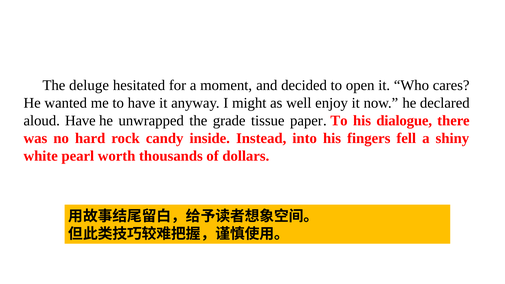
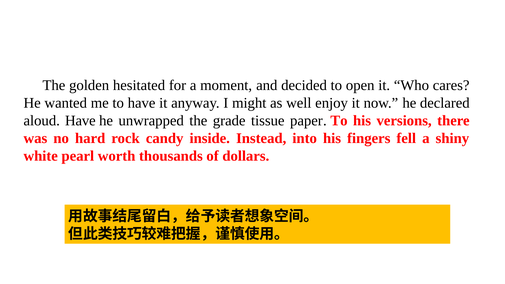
deluge: deluge -> golden (89, 85)
dialogue: dialogue -> versions (404, 121)
